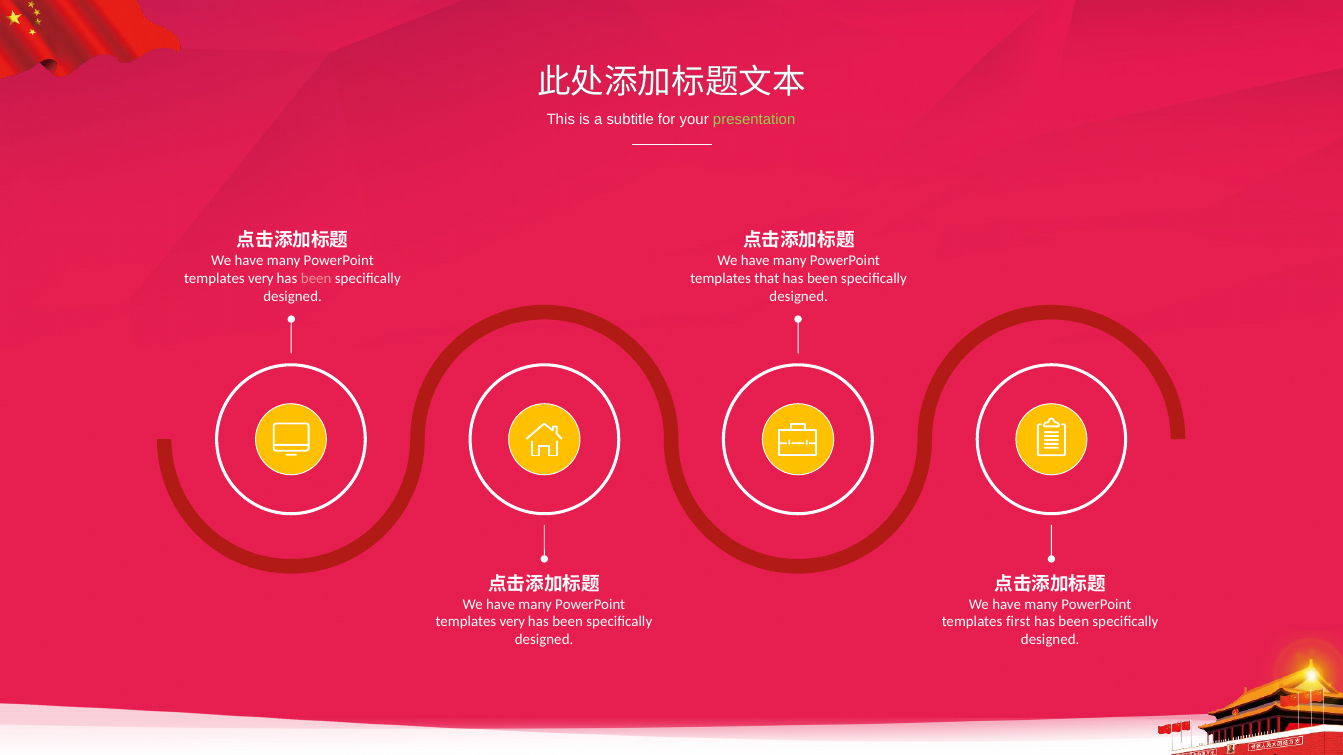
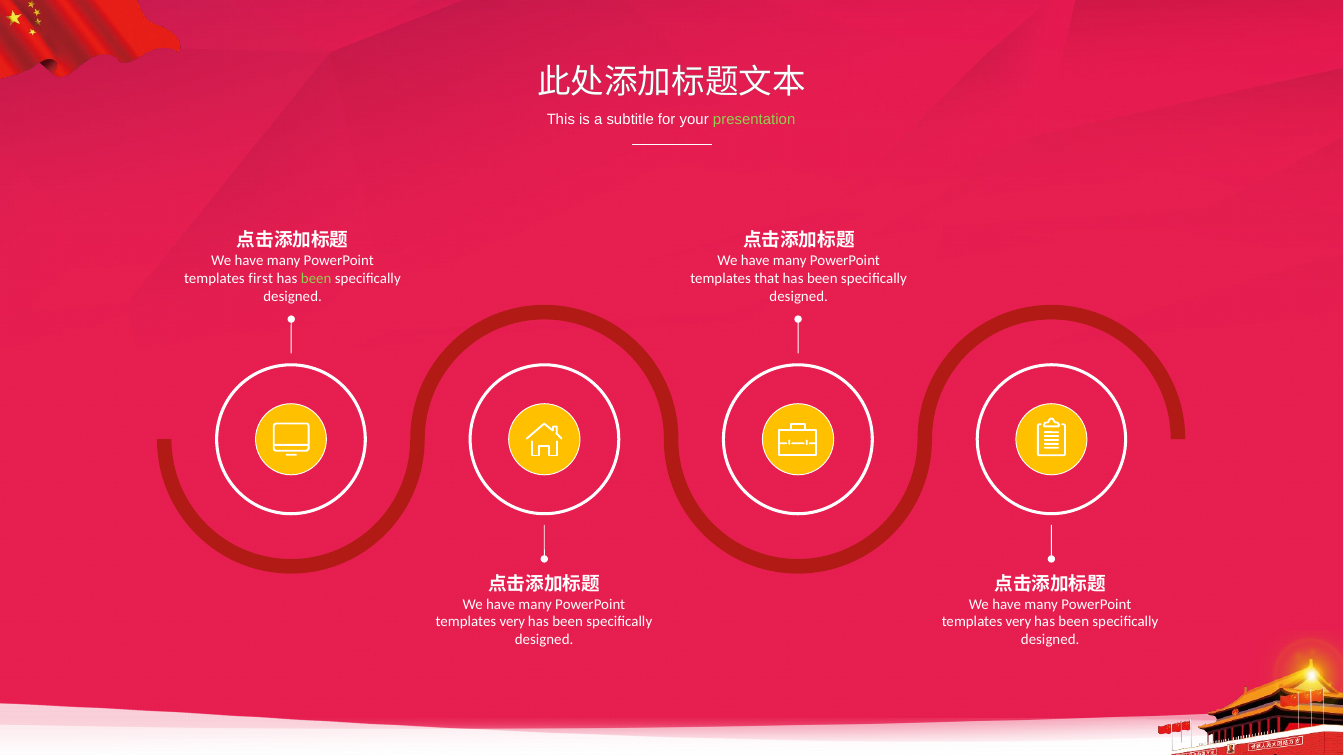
very: very -> first (261, 278)
been colour: pink -> light green (316, 278)
first: first -> very (1018, 622)
